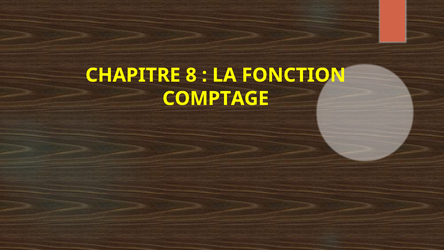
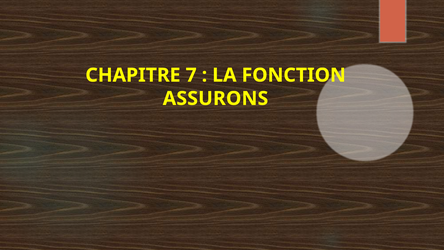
8: 8 -> 7 (191, 75)
COMPTAGE: COMPTAGE -> ASSURONS (215, 98)
